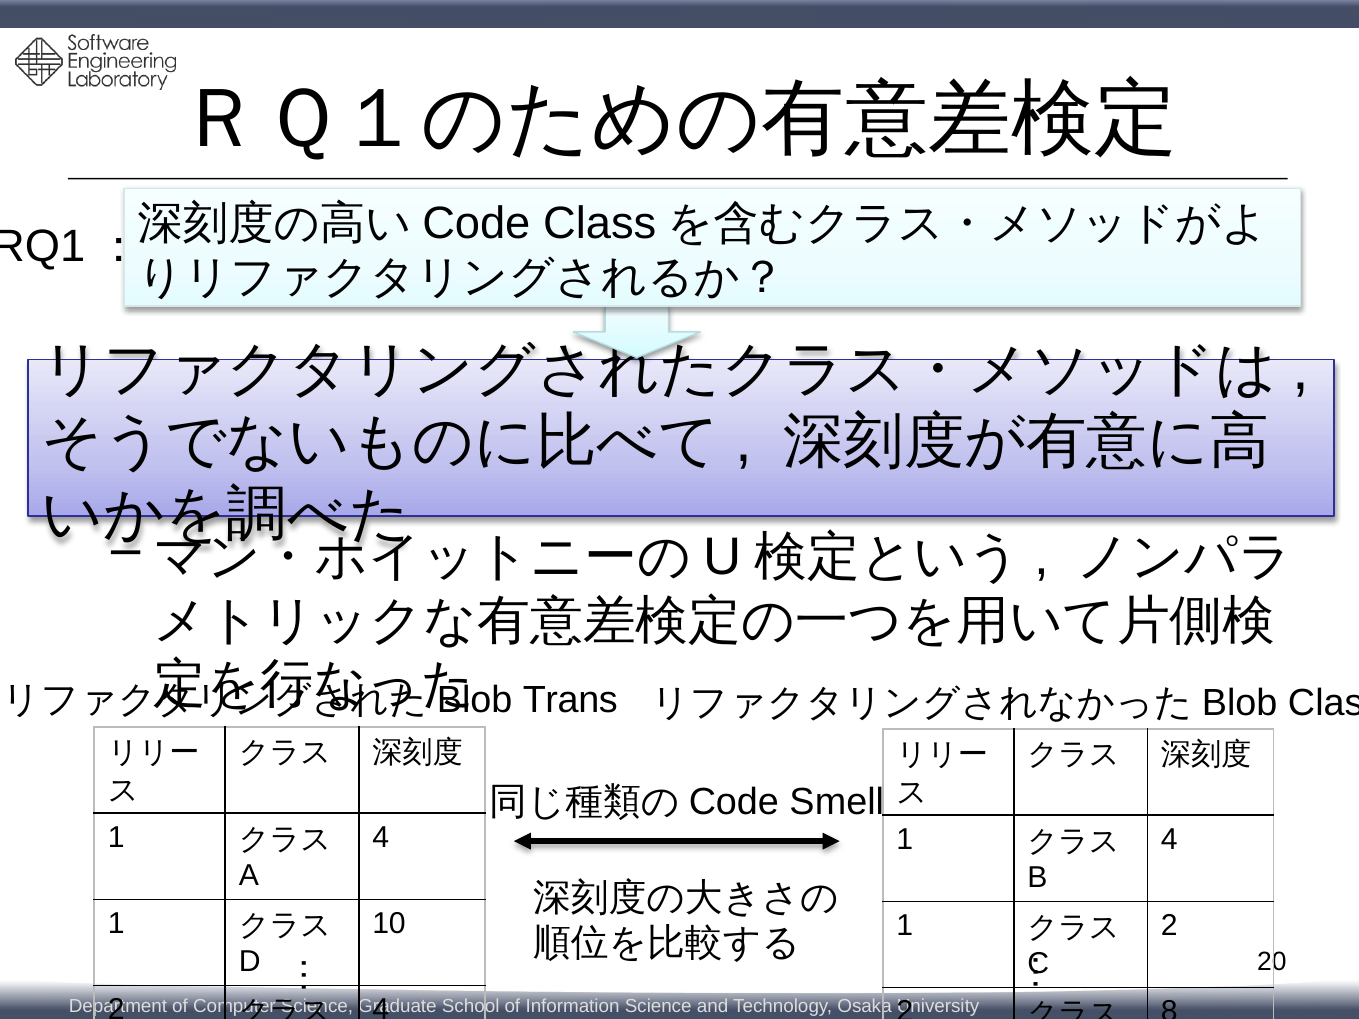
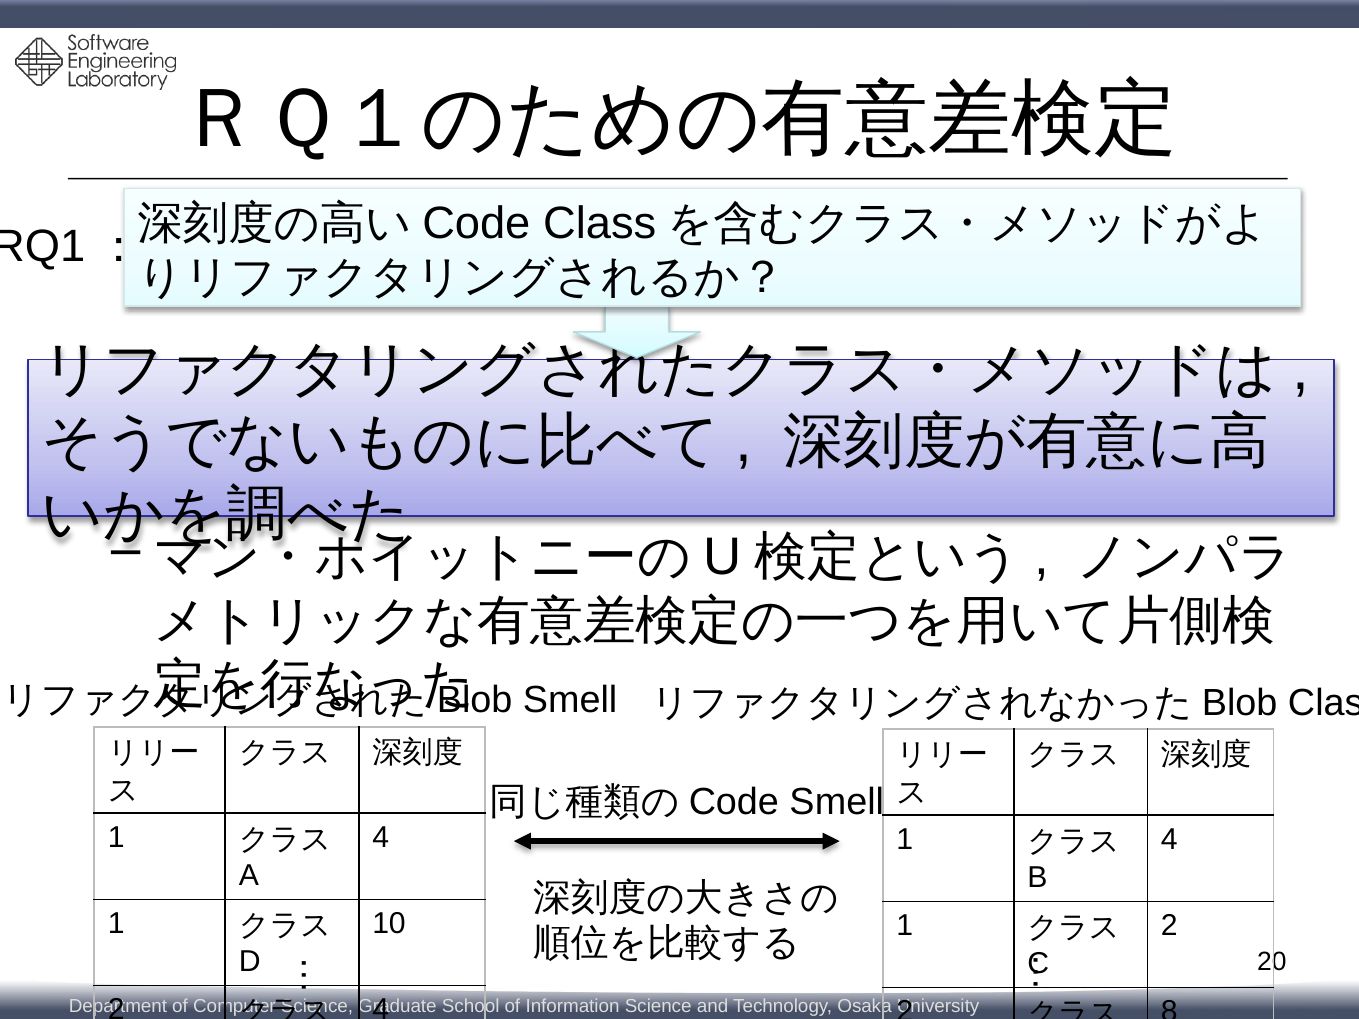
Trans: Trans -> Smell (570, 700)
